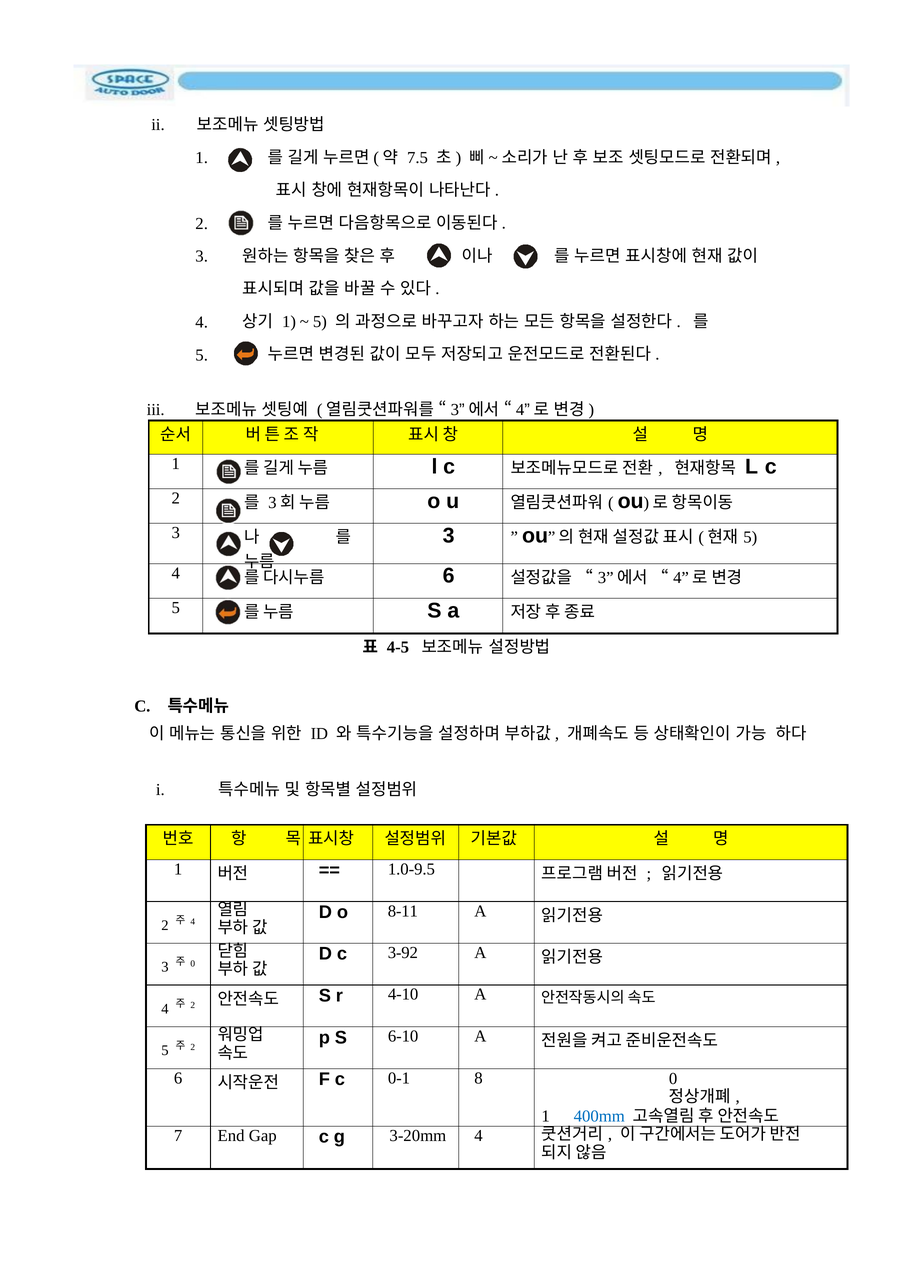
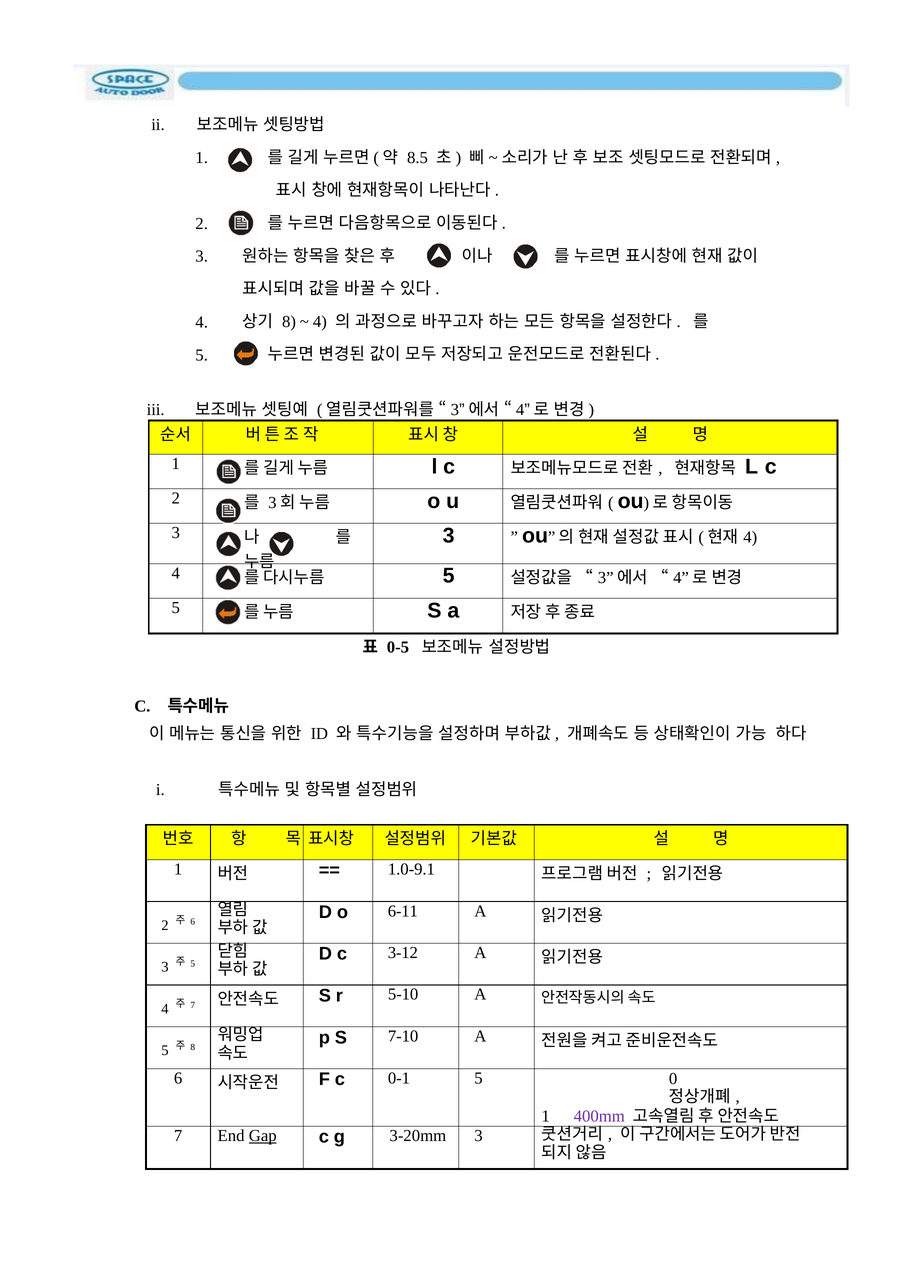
7.5: 7.5 -> 8.5 (418, 158)
1: 1 -> 8 (289, 322)
5: 5 -> 4 (320, 322)
5: 5 -> 4 (750, 537)
6: 6 -> 5 (449, 576)
4-5: 4-5 -> 0-5 (398, 647)
1.0-9.5: 1.0-9.5 -> 1.0-9.1 (411, 869)
8-11: 8-11 -> 6-11 (403, 911)
4: 4 -> 6 (193, 922)
3-92: 3-92 -> 3-12 (403, 953)
0: 0 -> 5 (193, 964)
2: 2 -> 7 (193, 1005)
4-10: 4-10 -> 5-10 (403, 995)
6-10: 6-10 -> 7-10 (403, 1036)
2: 2 -> 8 (193, 1047)
0-1 8: 8 -> 5 (478, 1078)
400mm colour: blue -> purple (599, 1116)
Gap underline: none -> present (263, 1136)
3-20mm 4: 4 -> 3 (478, 1136)
